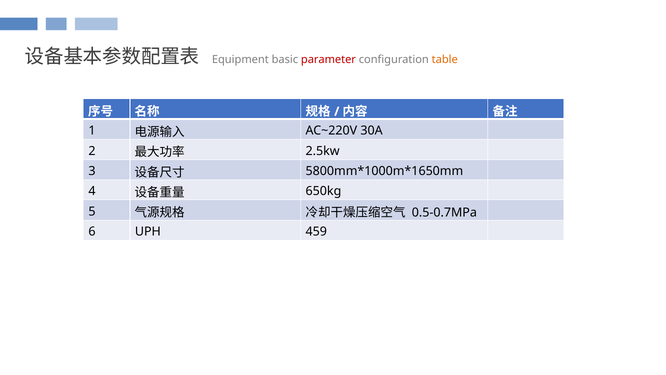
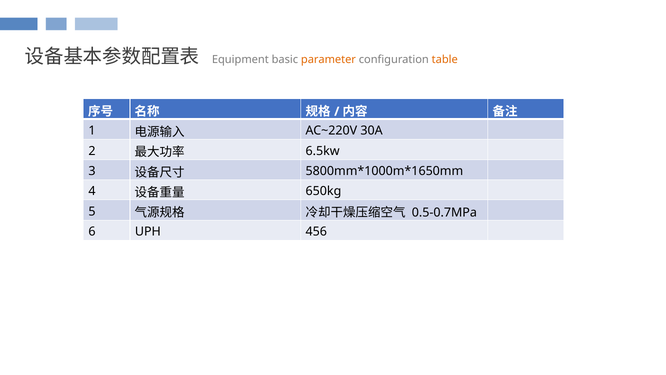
parameter colour: red -> orange (328, 60)
2.5kw: 2.5kw -> 6.5kw (323, 151)
459: 459 -> 456 (316, 232)
